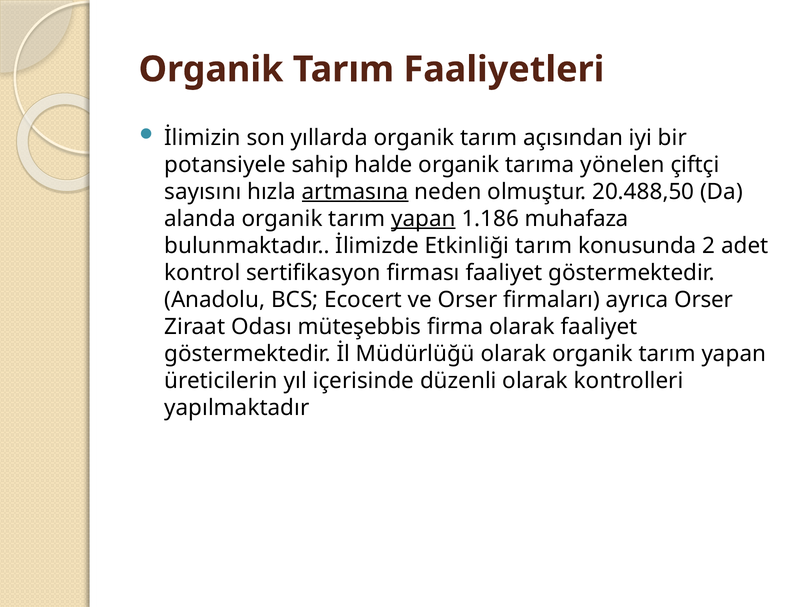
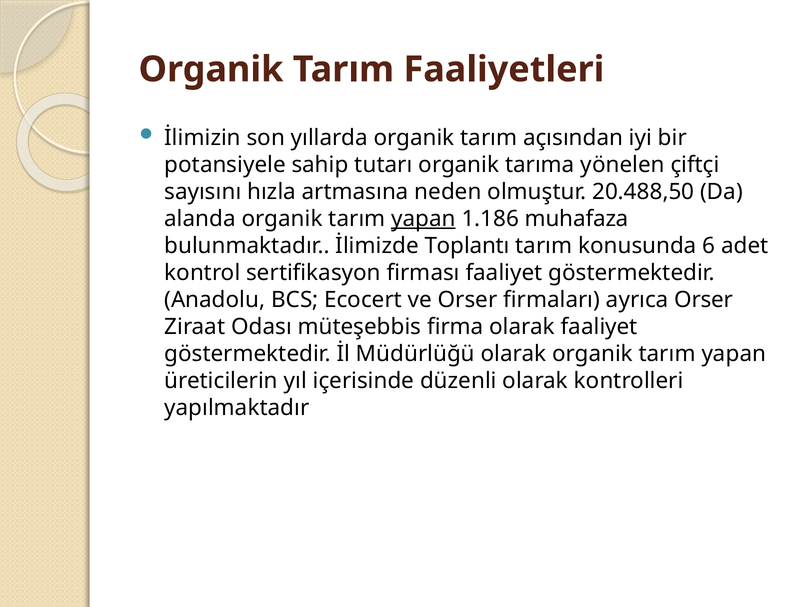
halde: halde -> tutarı (383, 165)
artmasına underline: present -> none (355, 192)
Etkinliği: Etkinliği -> Toplantı (467, 246)
2: 2 -> 6 (709, 246)
